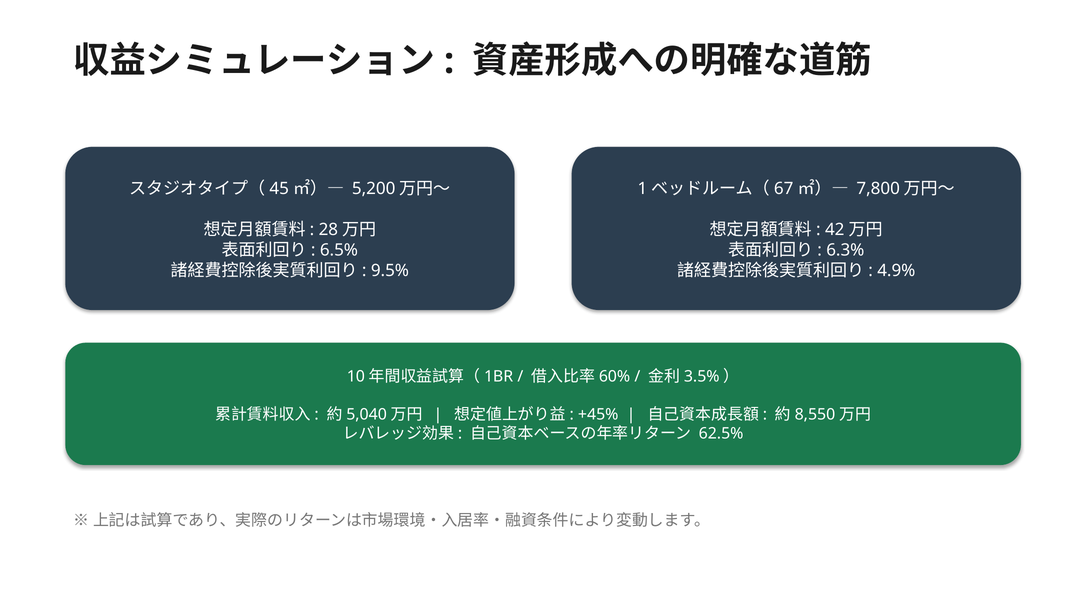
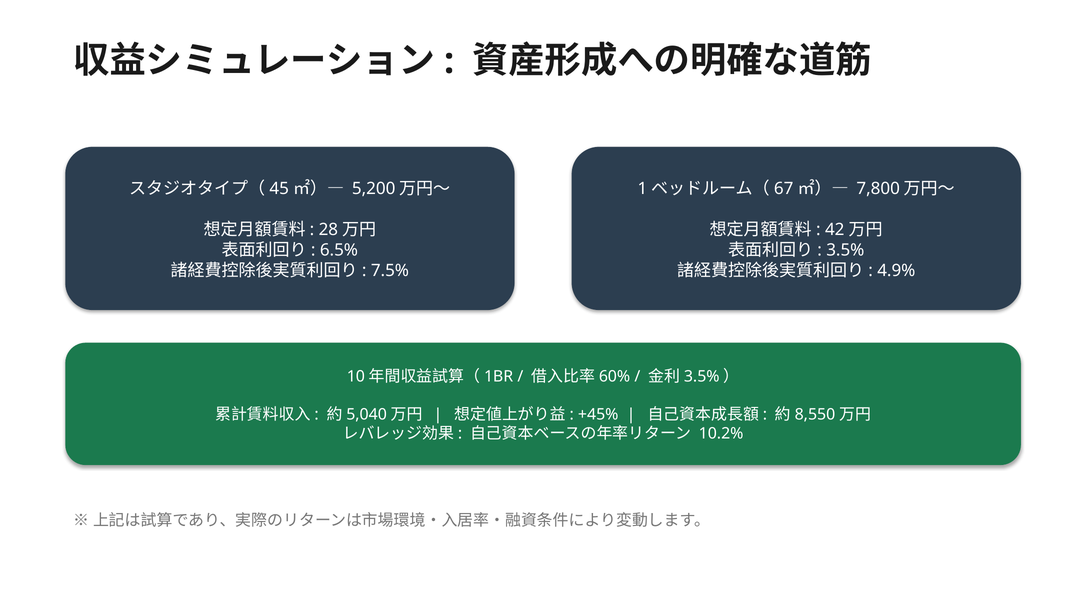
6.3%: 6.3% -> 3.5% (845, 250)
9.5%: 9.5% -> 7.5% (390, 271)
62.5%: 62.5% -> 10.2% (721, 434)
